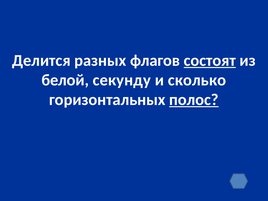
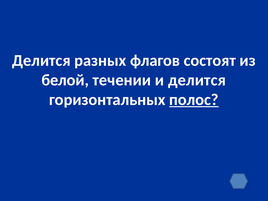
состоят underline: present -> none (210, 60)
секунду: секунду -> течении (122, 80)
и сколько: сколько -> делится (197, 80)
